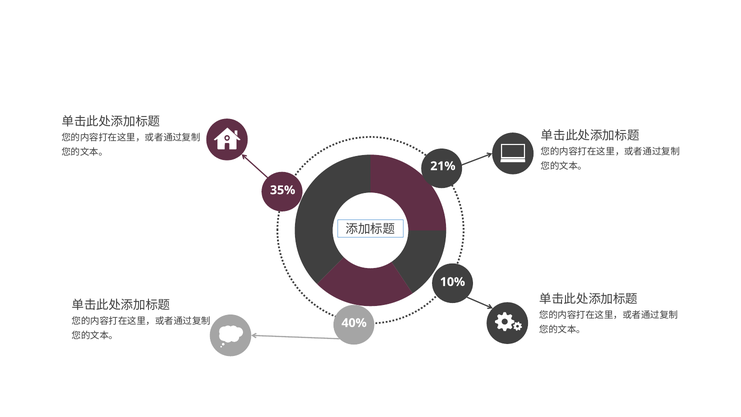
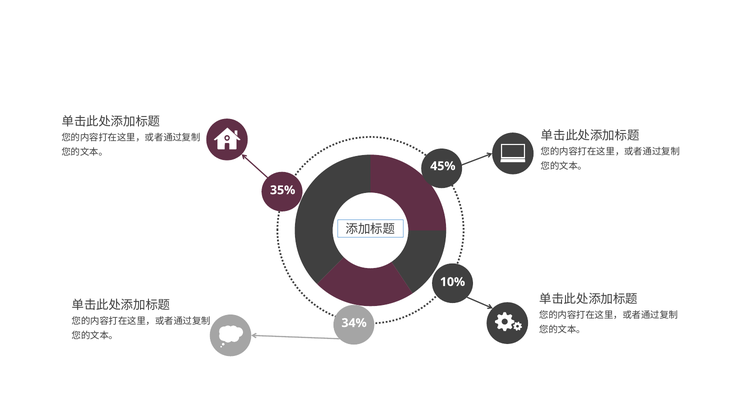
21%: 21% -> 45% (443, 166)
40%: 40% -> 34% (354, 323)
